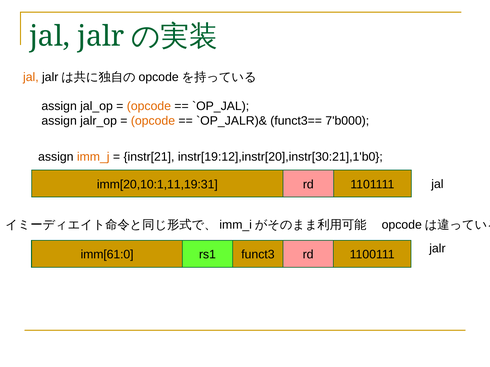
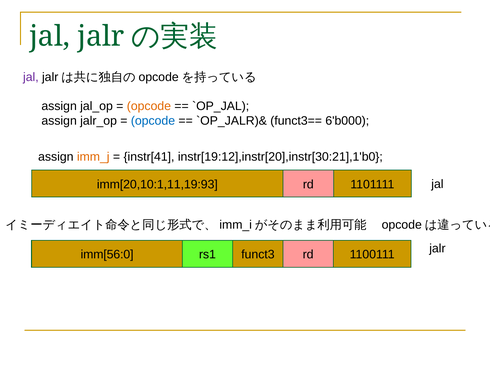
jal colour: orange -> purple (31, 77)
opcode colour: orange -> blue (153, 121)
7'b000: 7'b000 -> 6'b000 (347, 121)
instr[21: instr[21 -> instr[41 (149, 157)
imm[20,10:1,11,19:31: imm[20,10:1,11,19:31 -> imm[20,10:1,11,19:93 (157, 185)
imm[61:0: imm[61:0 -> imm[56:0 (107, 255)
